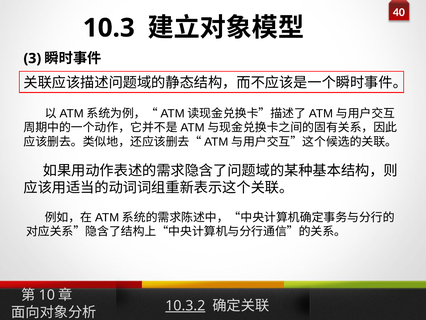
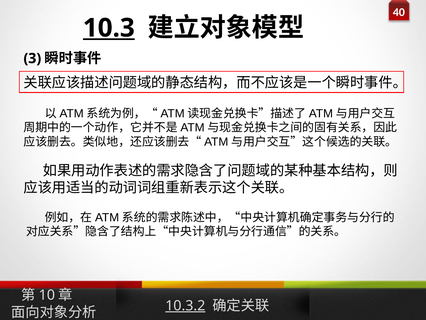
10.3 underline: none -> present (109, 28)
